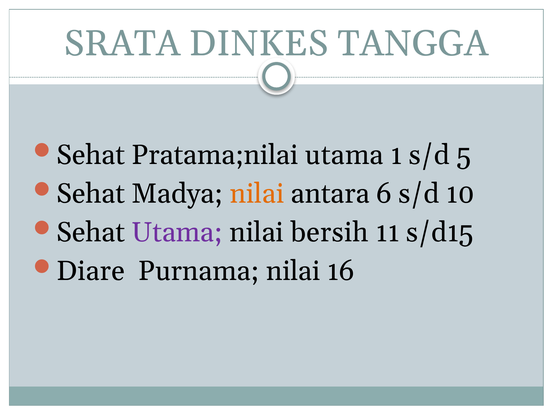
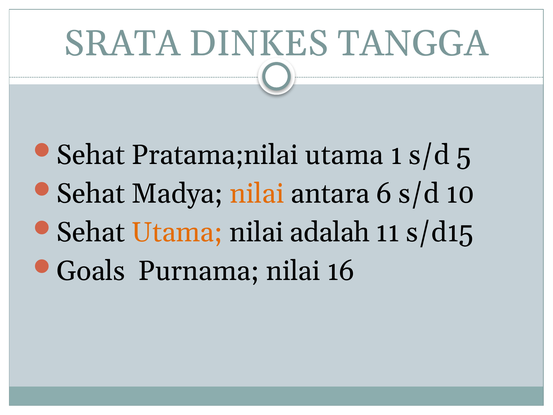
Utama colour: purple -> orange (177, 232)
bersih: bersih -> adalah (330, 232)
Diare: Diare -> Goals (91, 271)
